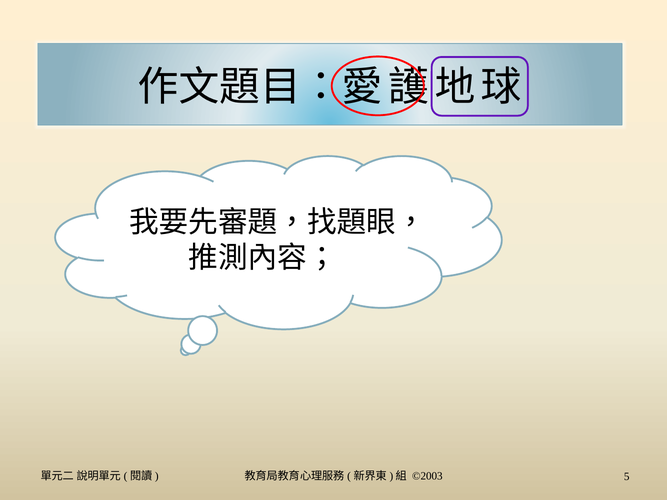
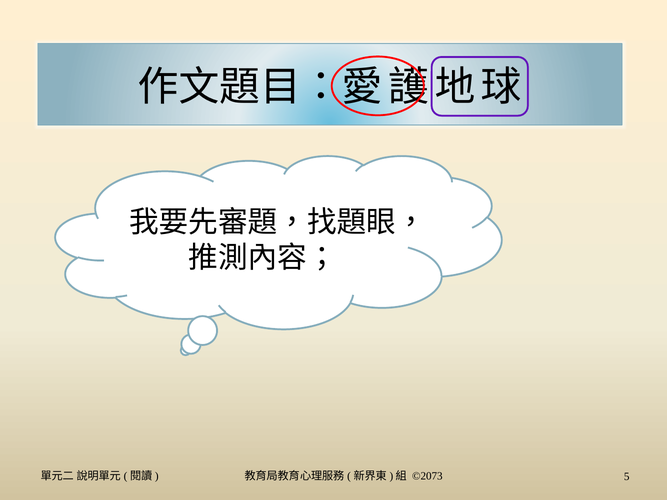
©2003: ©2003 -> ©2073 (427, 476)
